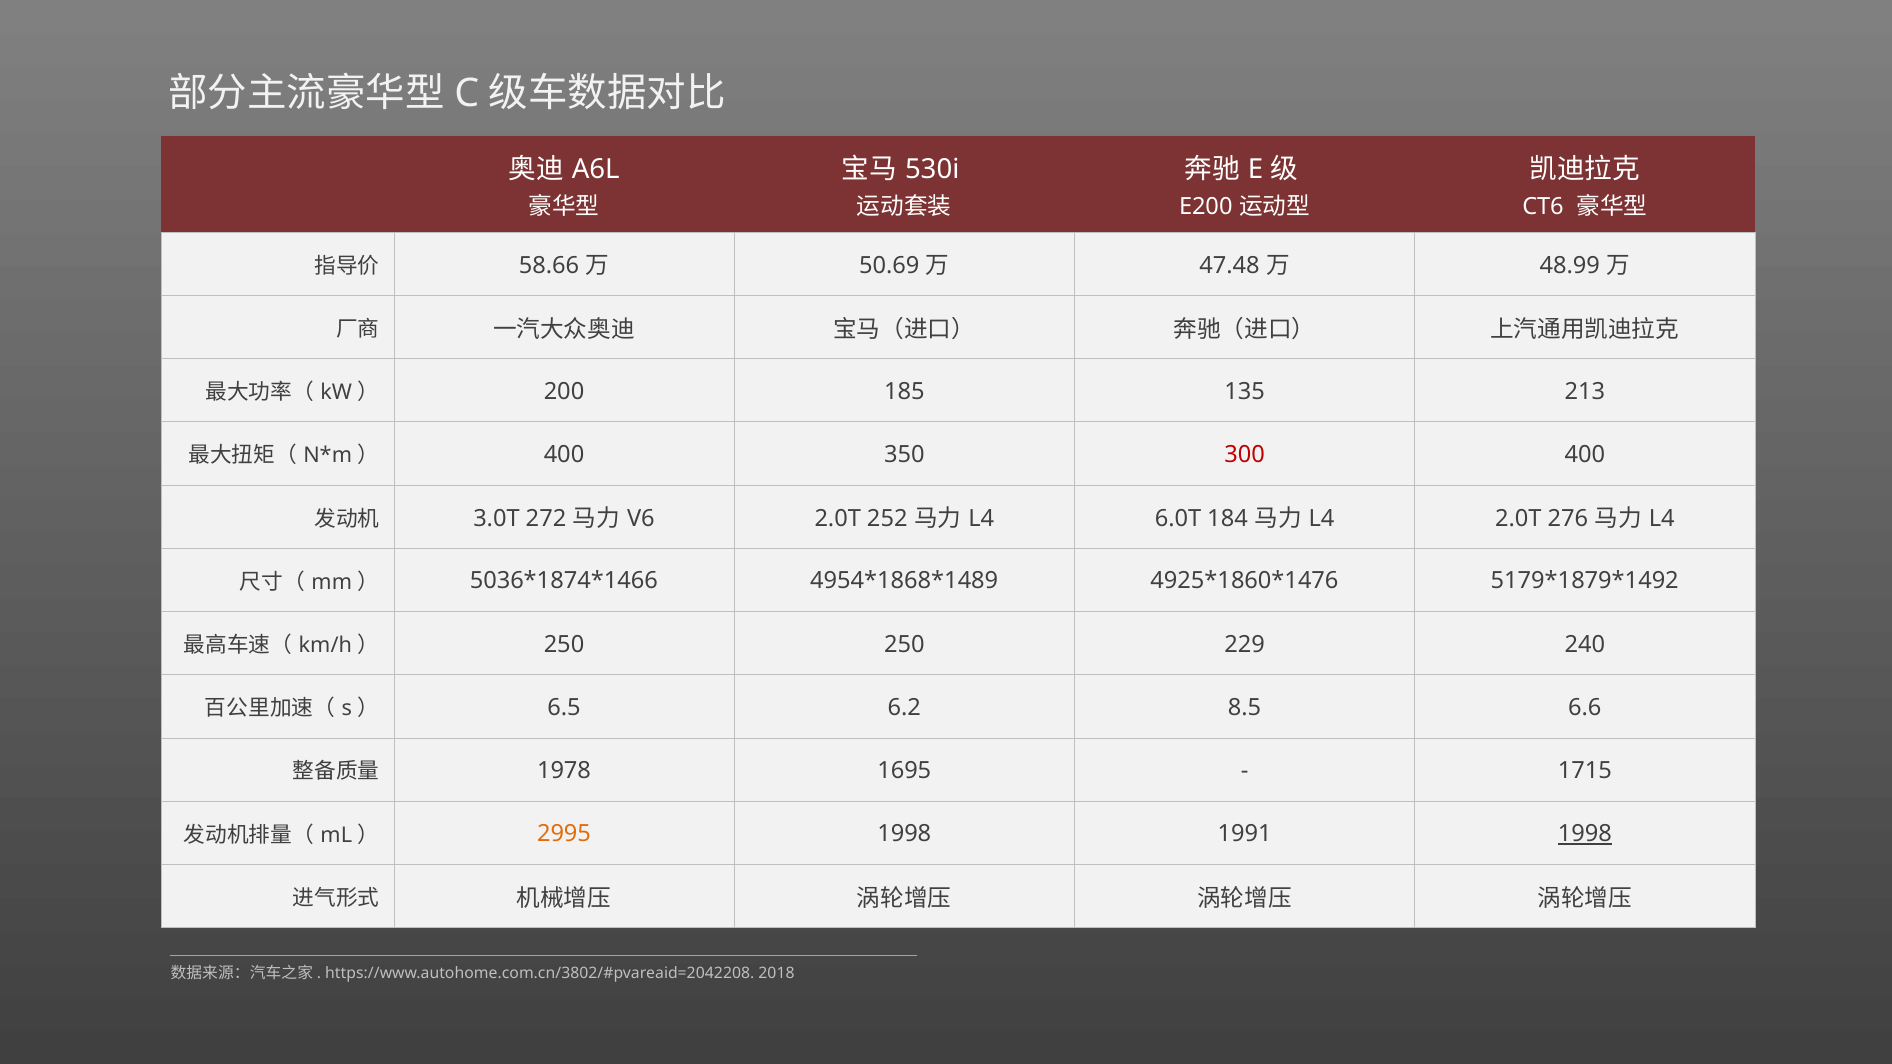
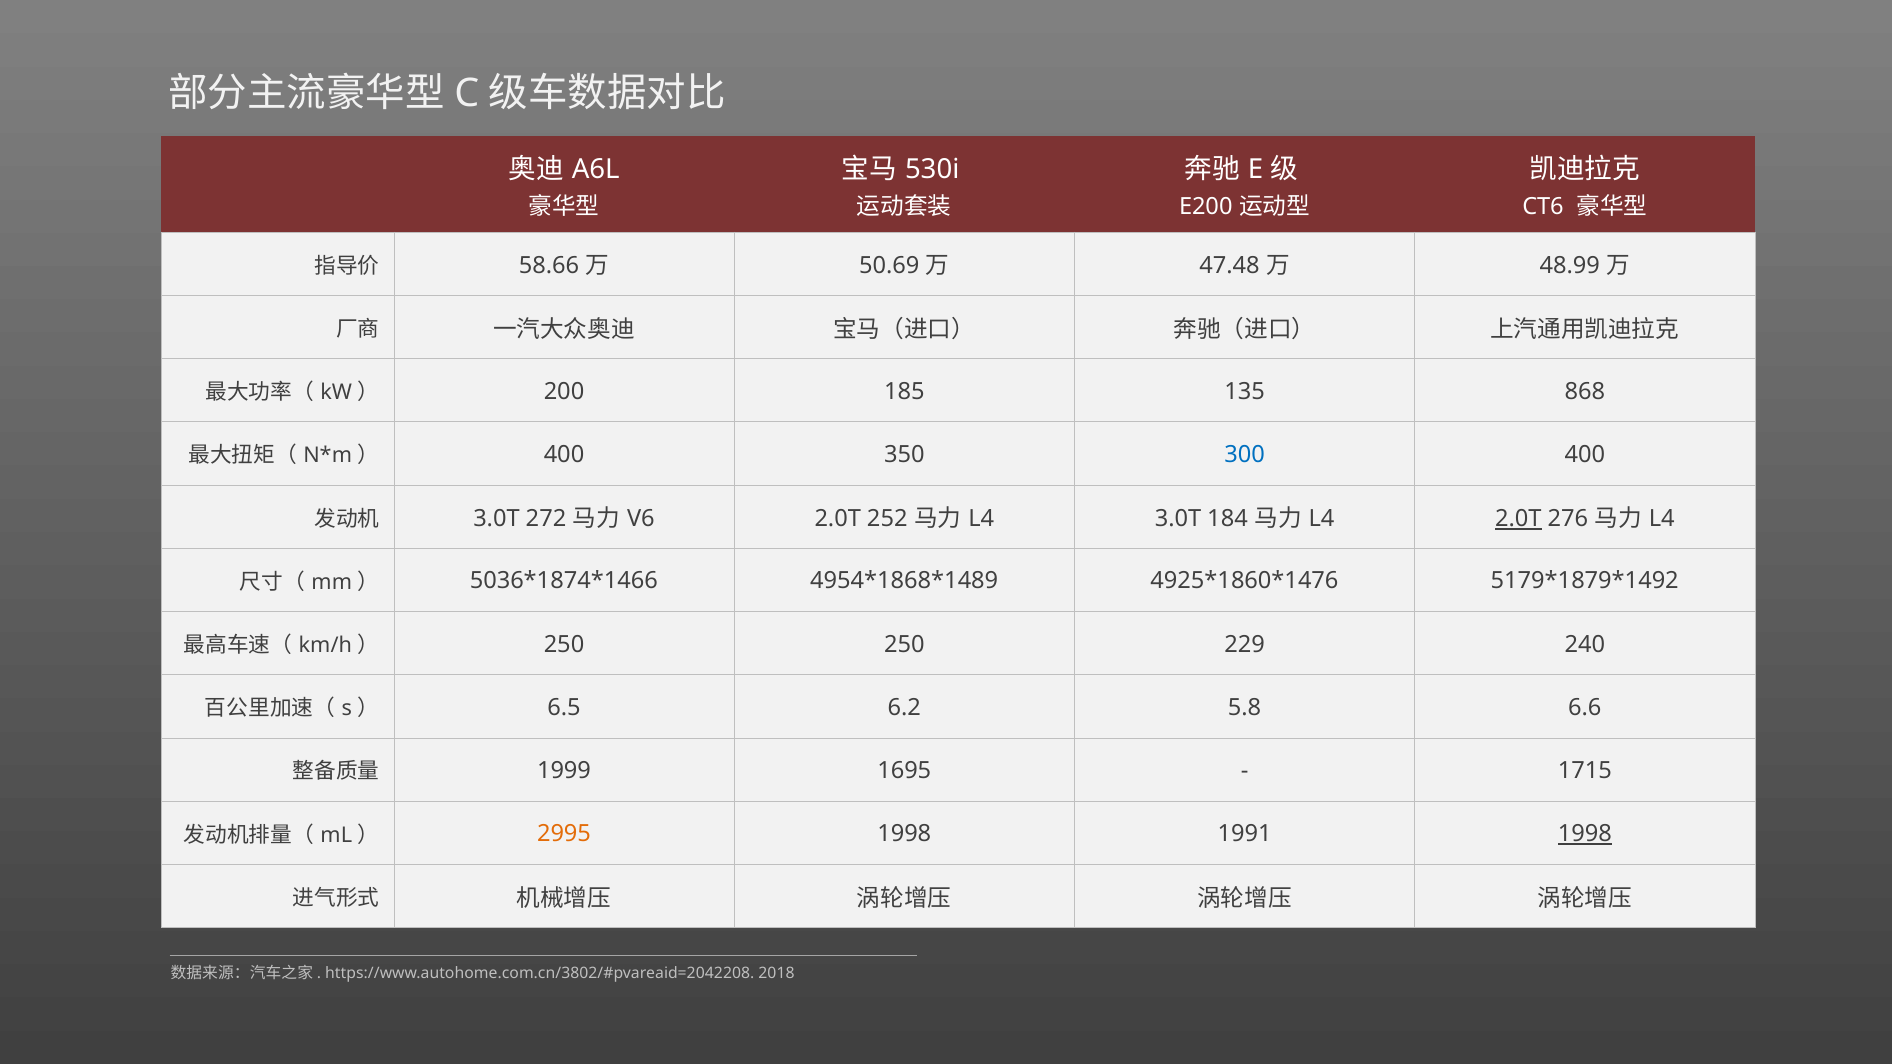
213: 213 -> 868 (1585, 392)
300 colour: red -> blue (1245, 455)
6.0T: 6.0T -> 3.0T (1178, 519)
2.0T underline: none -> present (1518, 519)
8.5: 8.5 -> 5.8 (1245, 708)
1978: 1978 -> 1999 (564, 771)
